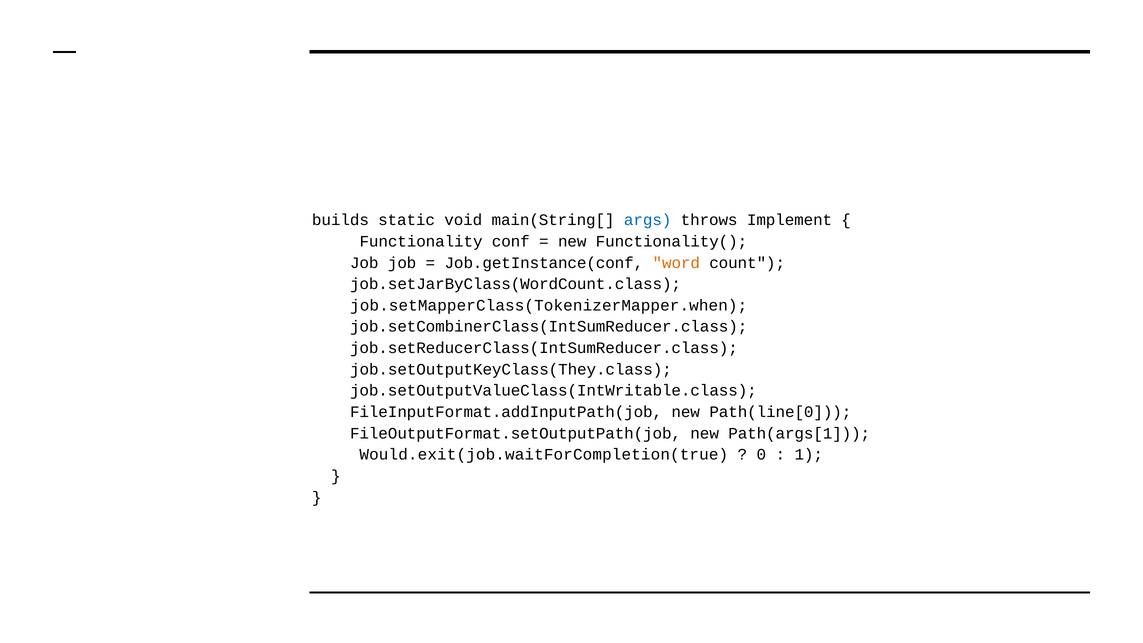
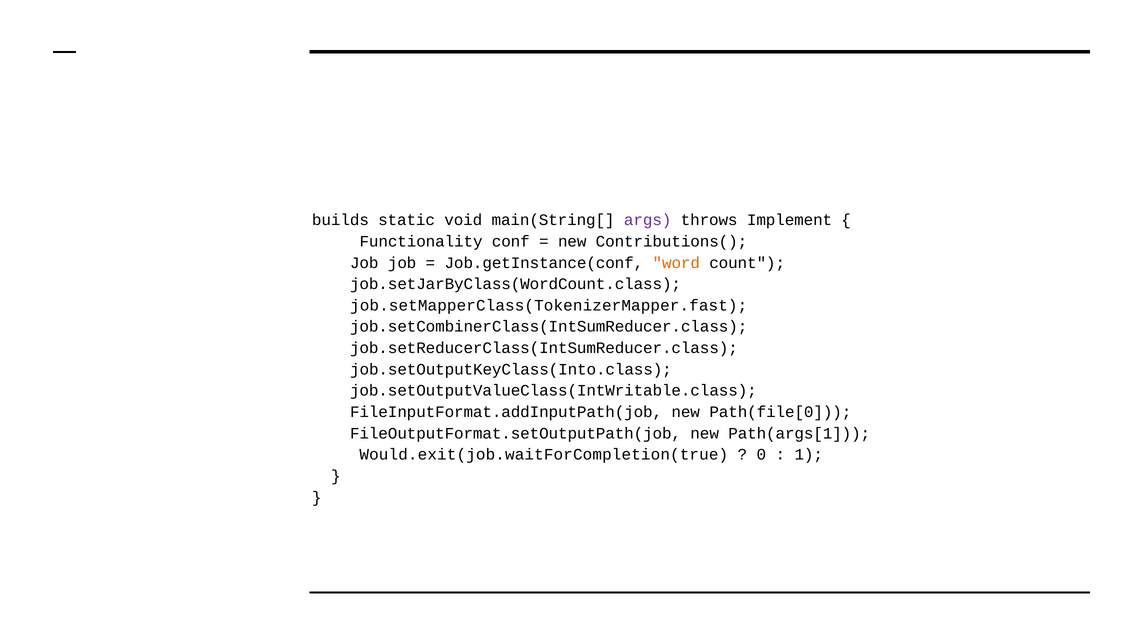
args colour: blue -> purple (648, 220)
Functionality(: Functionality( -> Contributions( (671, 241)
job.setMapperClass(TokenizerMapper.when: job.setMapperClass(TokenizerMapper.when -> job.setMapperClass(TokenizerMapper.fast (549, 305)
job.setOutputKeyClass(They.class: job.setOutputKeyClass(They.class -> job.setOutputKeyClass(Into.class (511, 369)
Path(line[0: Path(line[0 -> Path(file[0 (780, 412)
